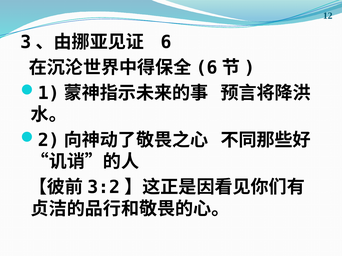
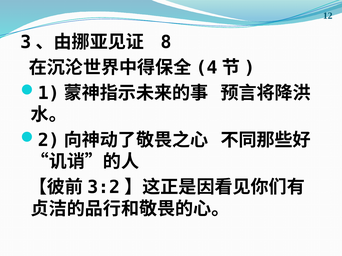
6: 6 -> 8 (166, 42)
6: 6 -> 4 (207, 68)
